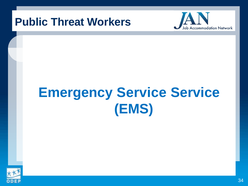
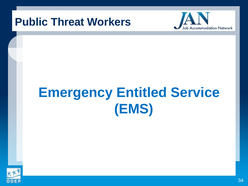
Emergency Service: Service -> Entitled (142, 92)
